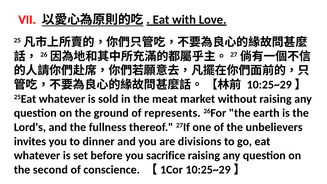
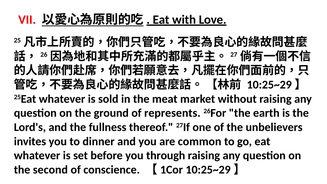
divisions: divisions -> common (200, 141)
sacrifice: sacrifice -> through (166, 156)
